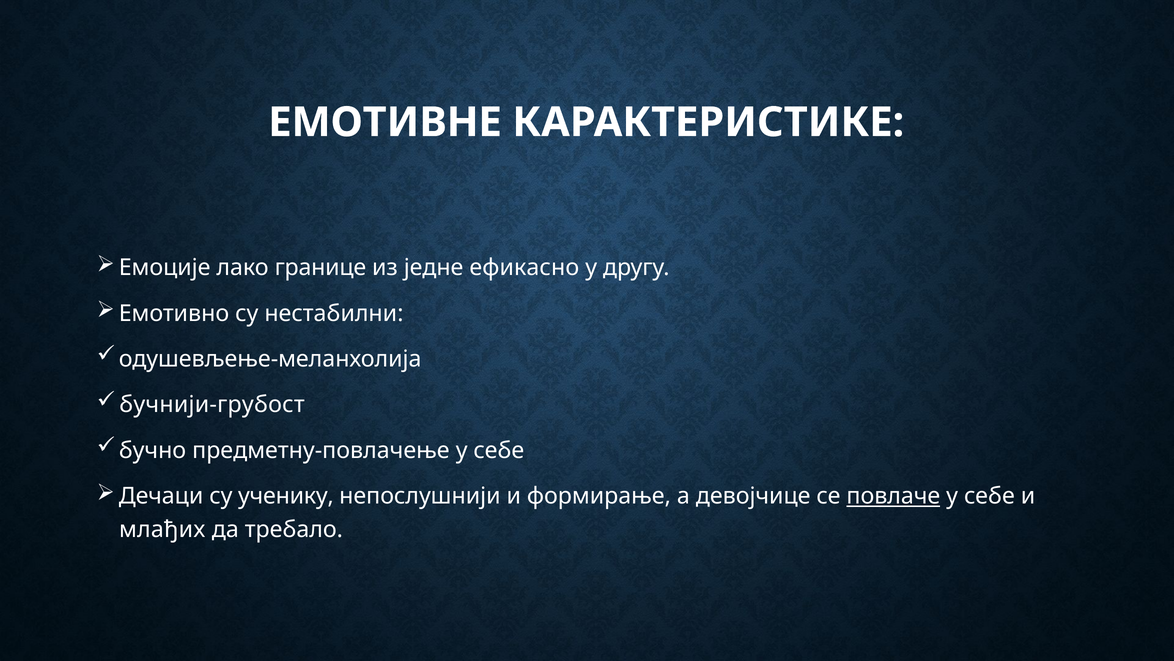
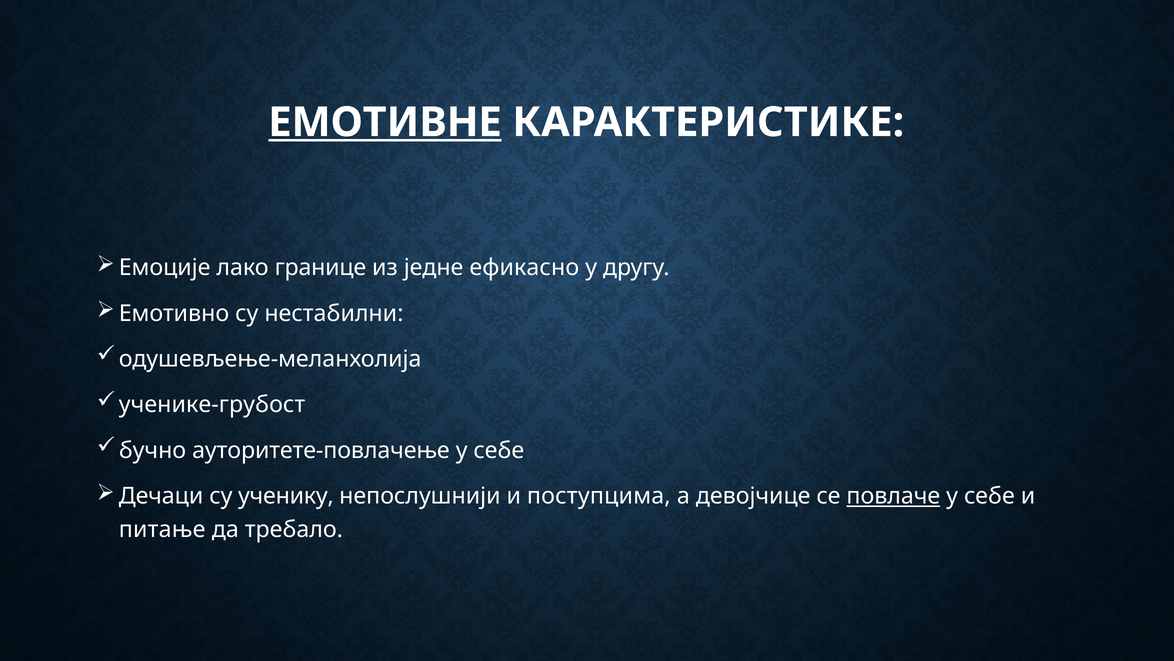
ЕМОТИВНЕ underline: none -> present (385, 122)
бучнији-грубост: бучнији-грубост -> ученике-грубост (212, 404)
предметну-повлачење: предметну-повлачење -> ауторитете-повлачење (321, 450)
формирање: формирање -> поступцима (599, 496)
млађих: млађих -> питање (162, 529)
